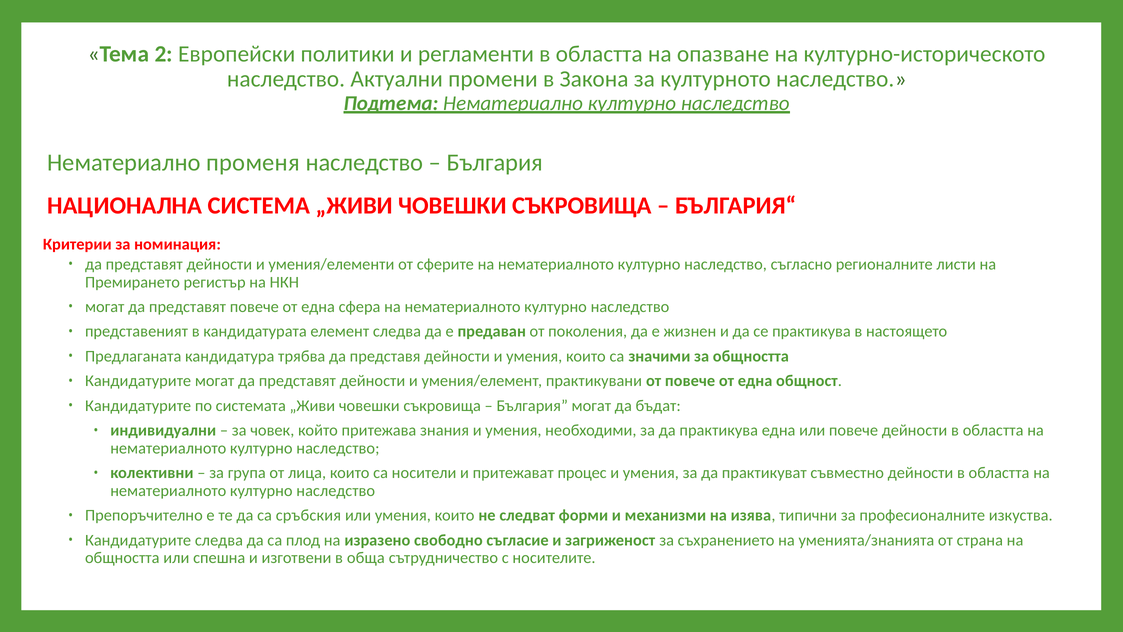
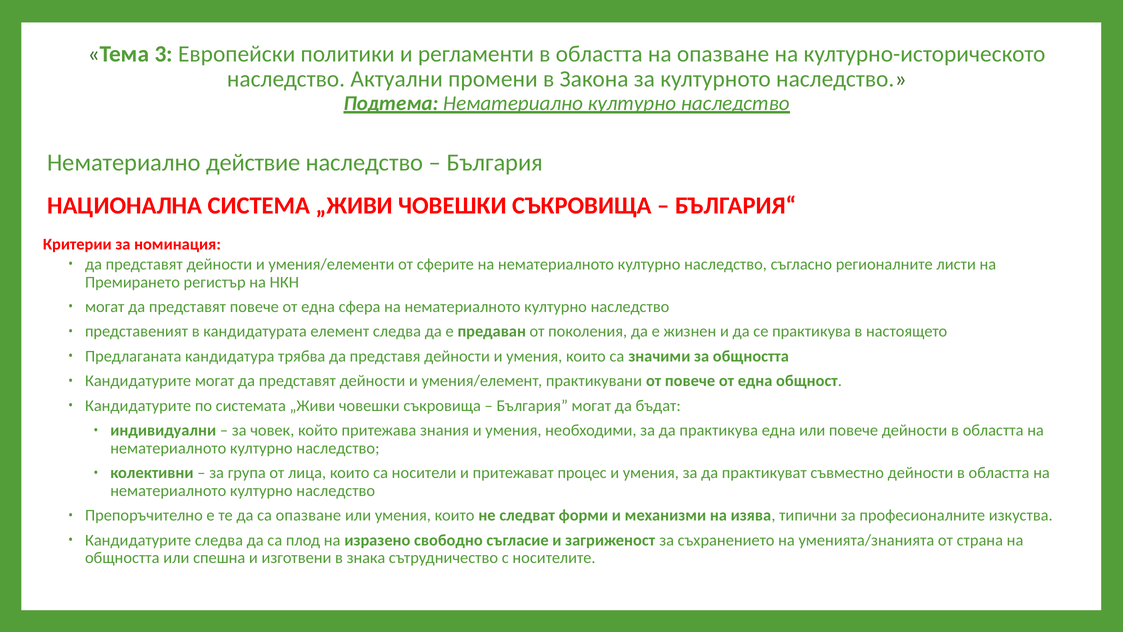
2: 2 -> 3 (164, 54)
променя: променя -> действие (253, 163)
са сръбския: сръбския -> опазване (308, 515)
обща: обща -> знака (366, 558)
